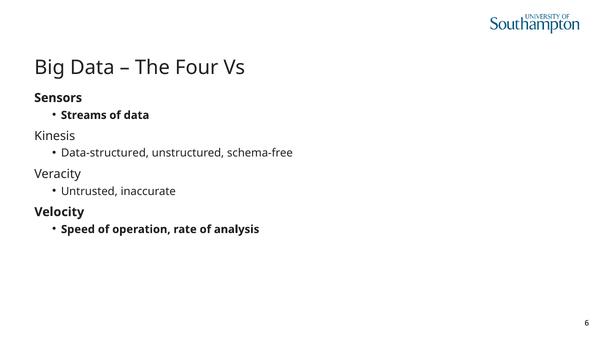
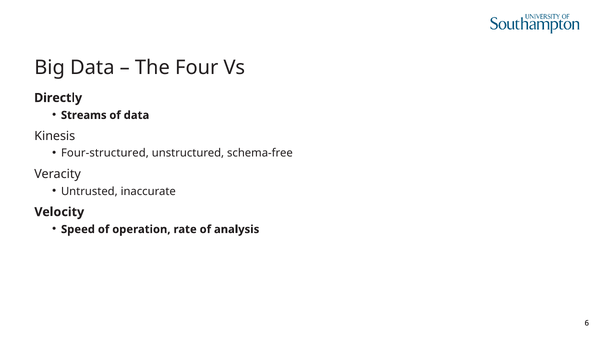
Sensors: Sensors -> Directly (58, 98)
Data-structured: Data-structured -> Four-structured (105, 153)
